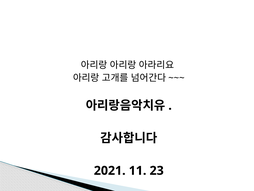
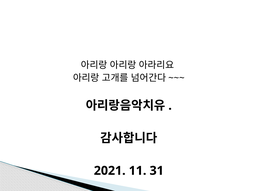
23: 23 -> 31 (157, 170)
